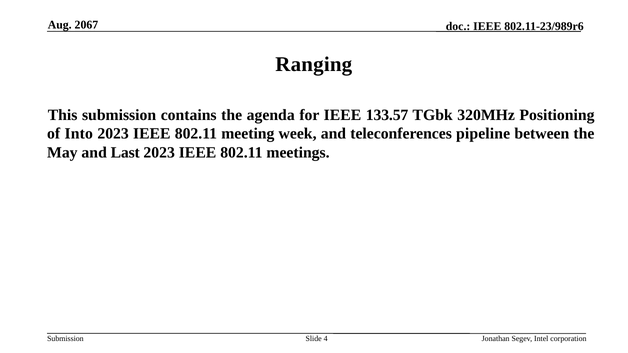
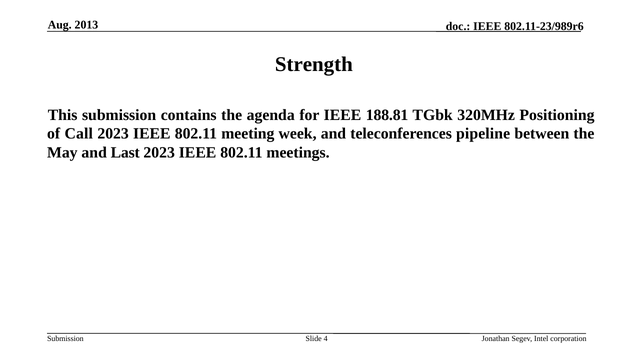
2067: 2067 -> 2013 (86, 25)
Ranging: Ranging -> Strength (314, 64)
133.57: 133.57 -> 188.81 (387, 115)
Into: Into -> Call (79, 134)
